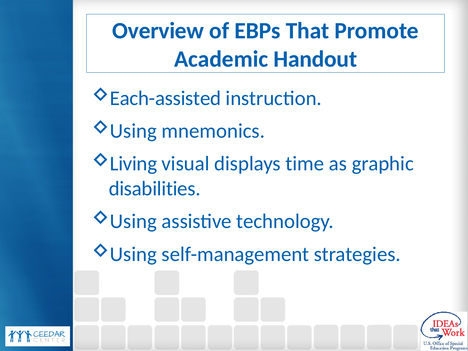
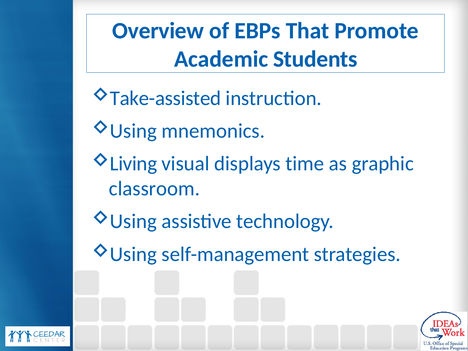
Handout: Handout -> Students (315, 59)
Each-assisted: Each-assisted -> Take-assisted (166, 98)
disabilities: disabilities -> classroom (155, 189)
